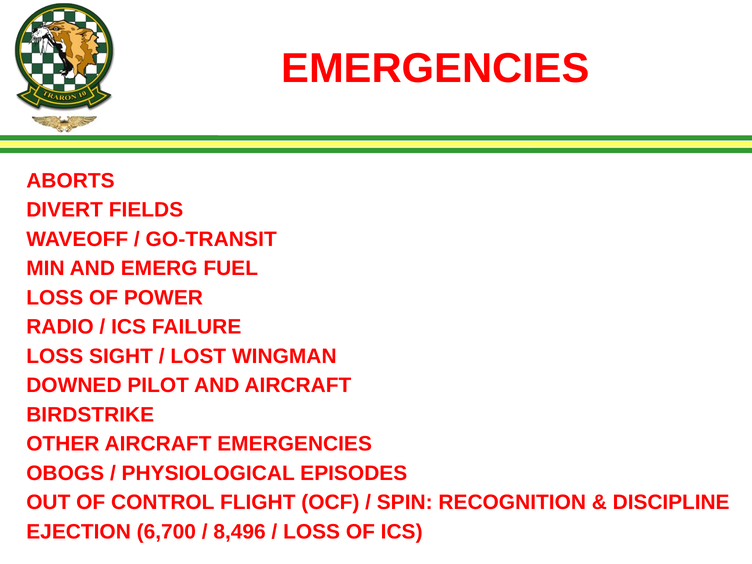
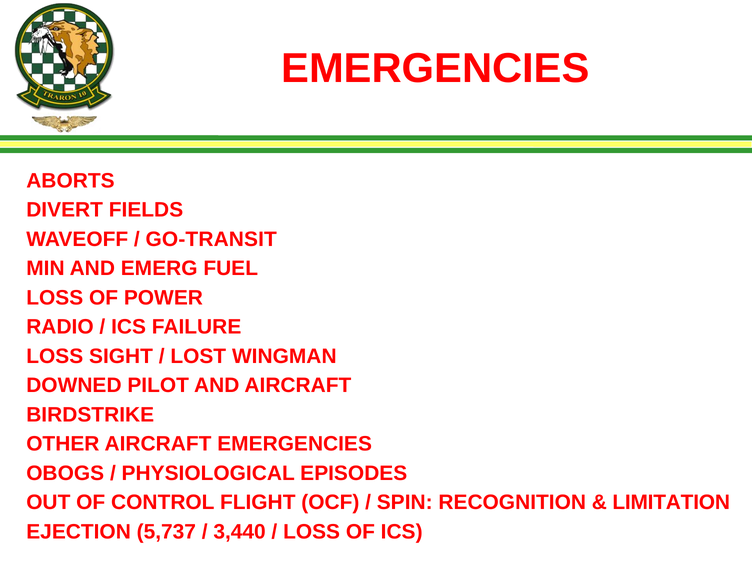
DISCIPLINE: DISCIPLINE -> LIMITATION (671, 502)
6,700: 6,700 -> 5,737 (166, 532)
8,496: 8,496 -> 3,440 (240, 532)
